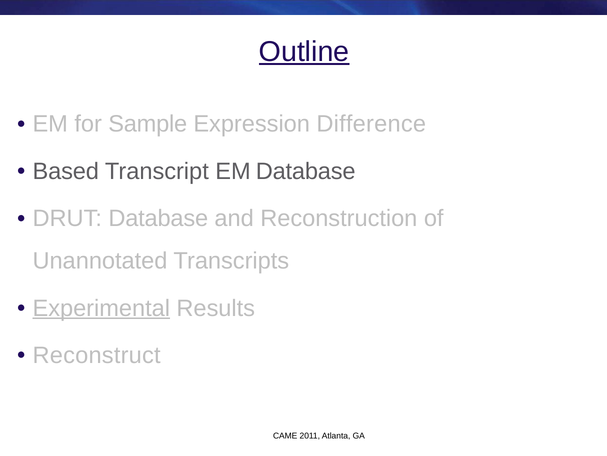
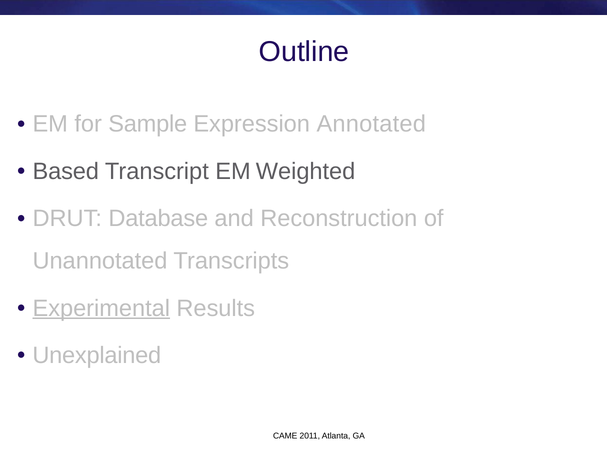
Outline underline: present -> none (304, 52)
Difference: Difference -> Annotated (371, 124)
EM Database: Database -> Weighted (306, 171)
Reconstruct: Reconstruct -> Unexplained (97, 355)
